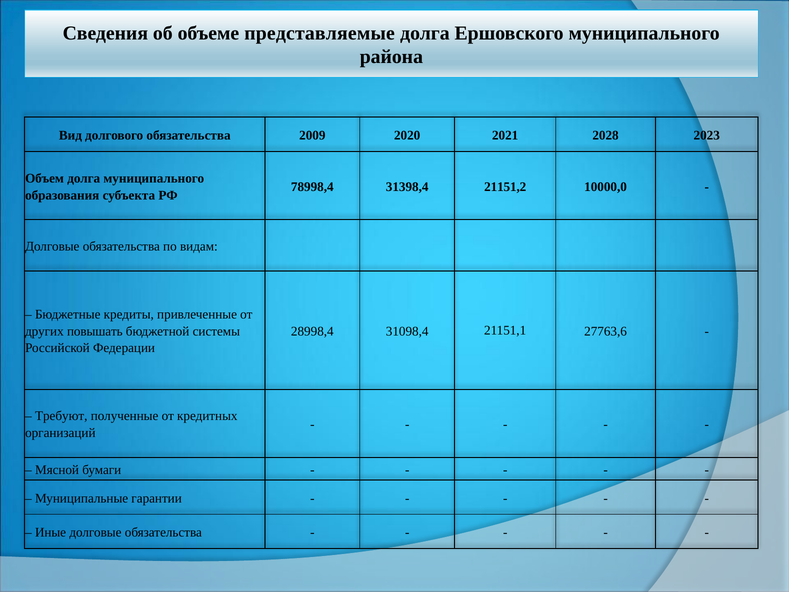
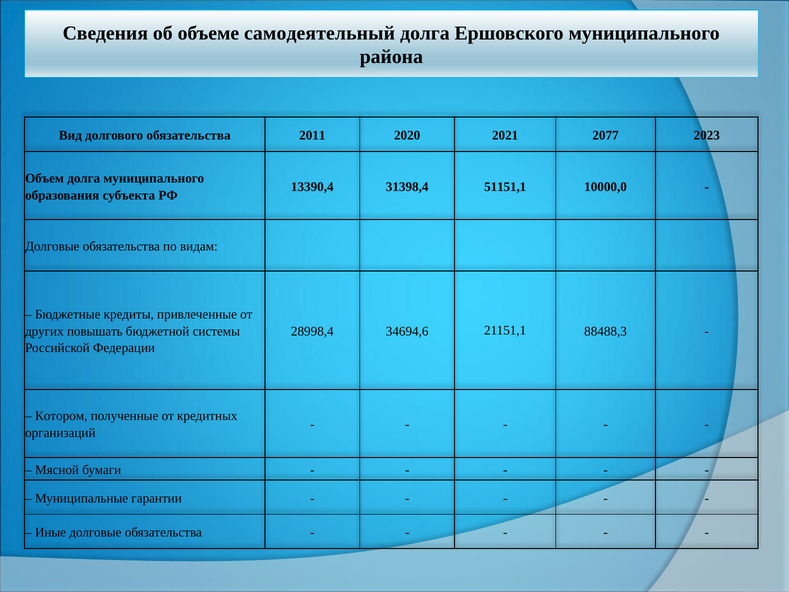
представляемые: представляемые -> самодеятельный (320, 33)
2009: 2009 -> 2011 (312, 135)
2028: 2028 -> 2077 (606, 135)
78998,4: 78998,4 -> 13390,4 (312, 187)
21151,2: 21151,2 -> 51151,1 (505, 187)
31098,4: 31098,4 -> 34694,6 (407, 331)
27763,6: 27763,6 -> 88488,3 (606, 331)
Требуют: Требуют -> Котором (61, 416)
